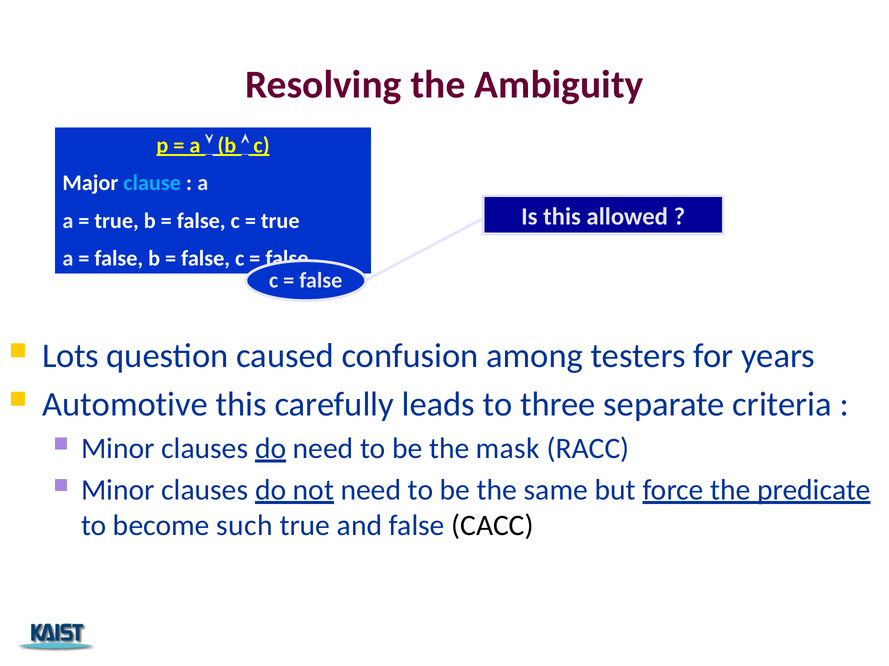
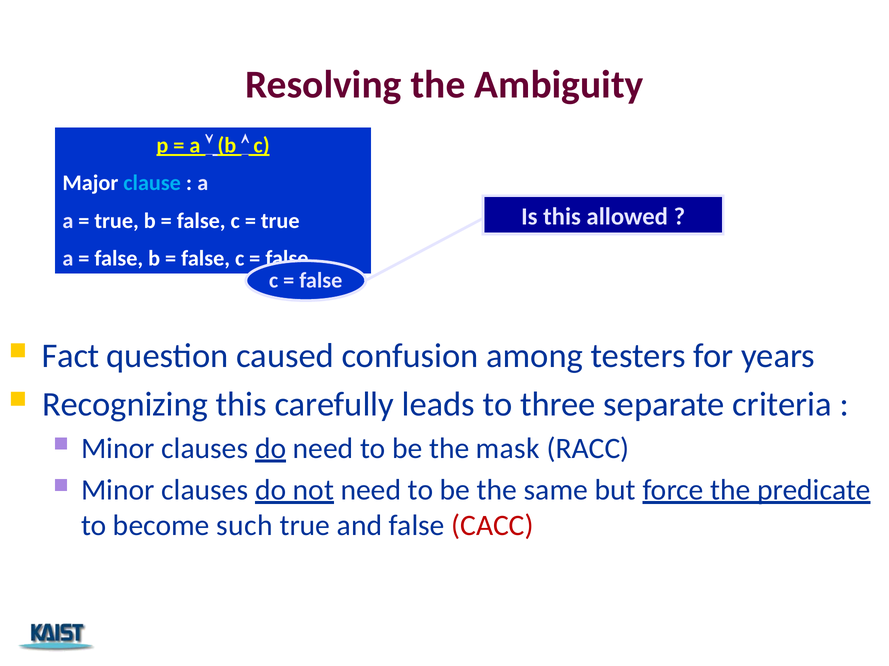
Lots: Lots -> Fact (71, 356)
Automotive: Automotive -> Recognizing (125, 405)
CACC colour: black -> red (493, 526)
